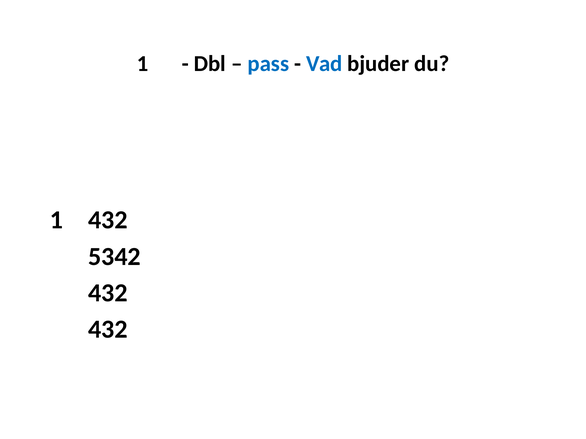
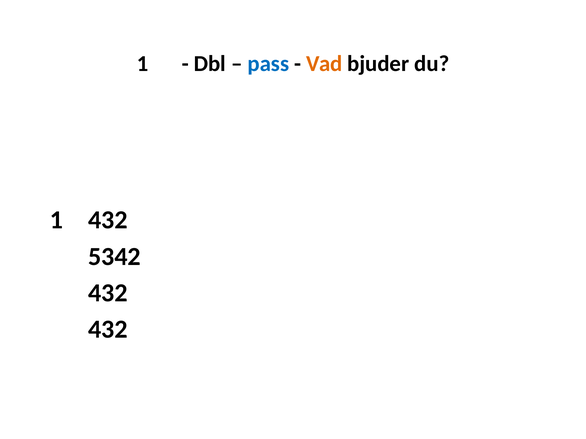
Vad colour: blue -> orange (324, 64)
